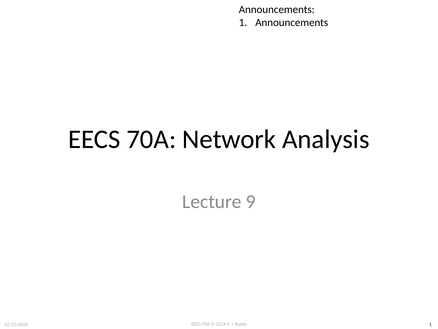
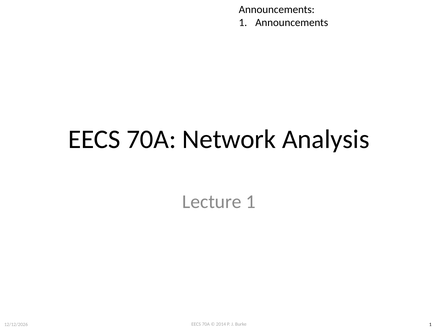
Lecture 9: 9 -> 1 (251, 201)
